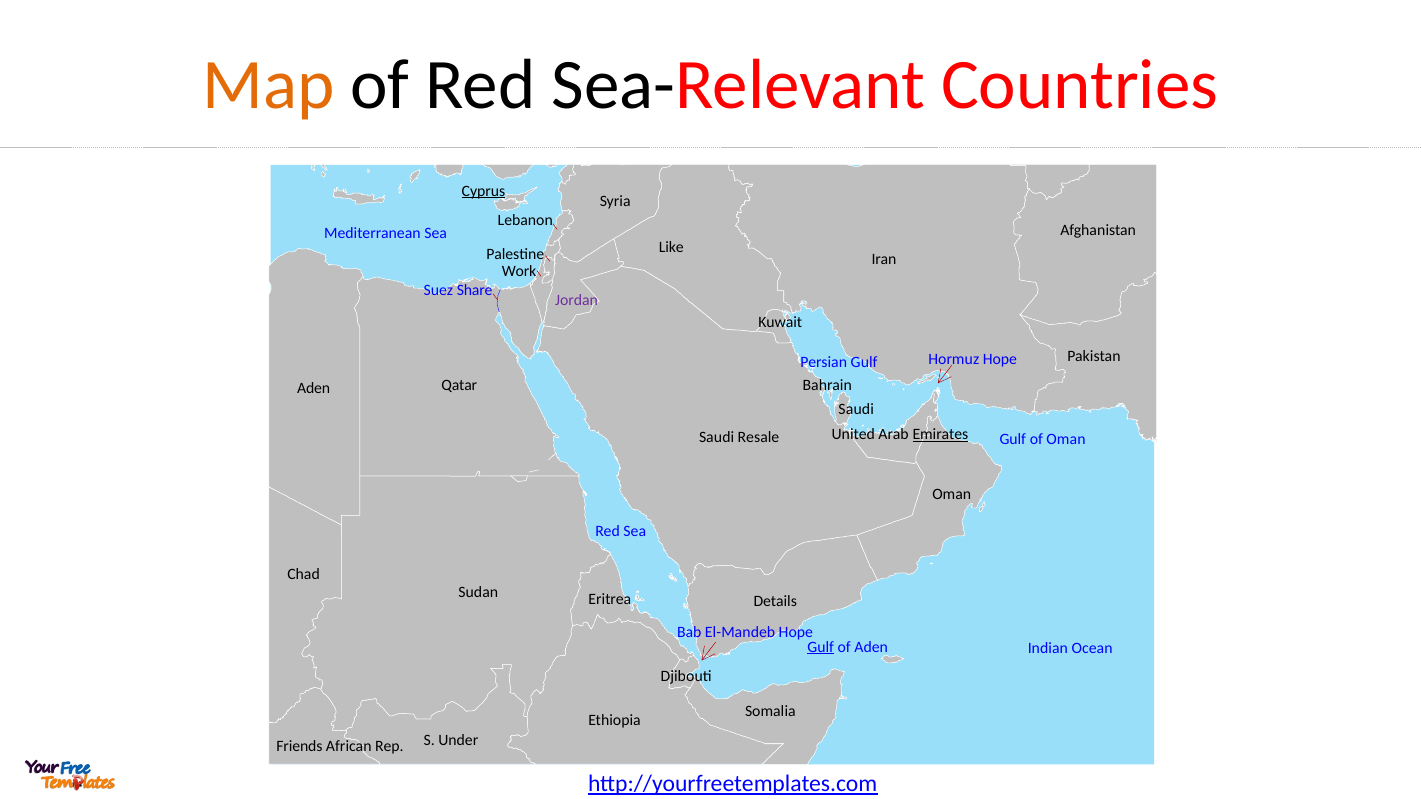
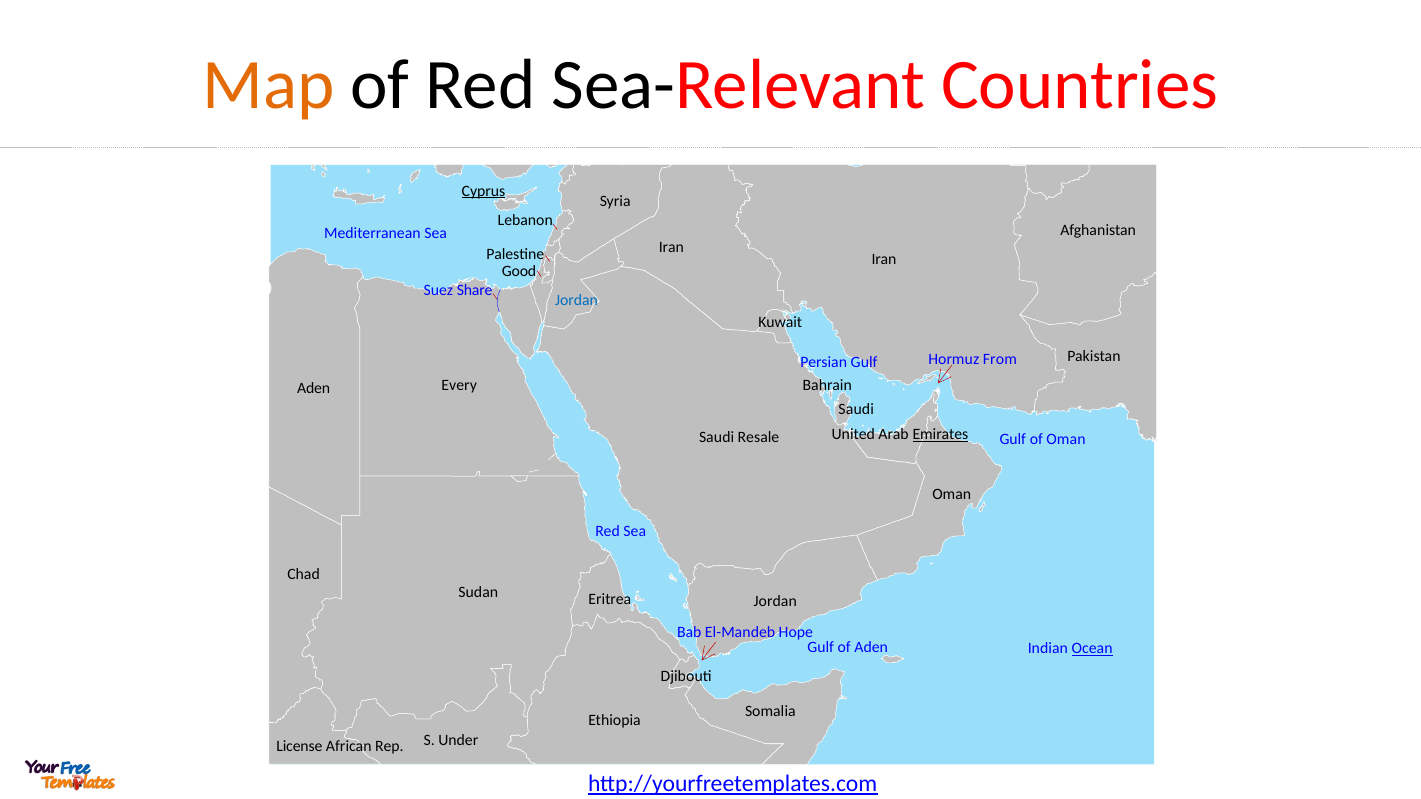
Like: Like -> Iran (671, 247)
Work: Work -> Good (519, 272)
Jordan colour: purple -> blue (576, 300)
Hormuz Hope: Hope -> From (1000, 359)
Qatar: Qatar -> Every (459, 385)
Details: Details -> Jordan (775, 602)
Gulf underline: present -> none (821, 647)
Ocean underline: none -> present (1092, 649)
Friends: Friends -> License (299, 746)
